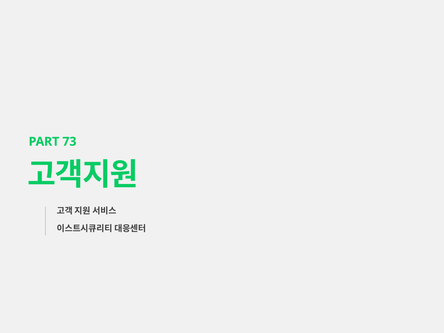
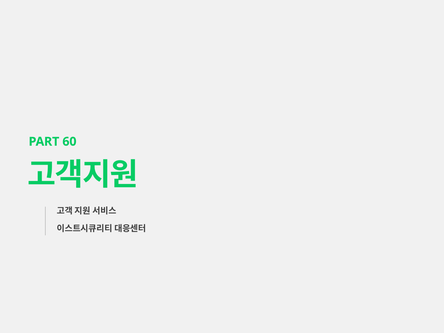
73: 73 -> 60 (69, 142)
